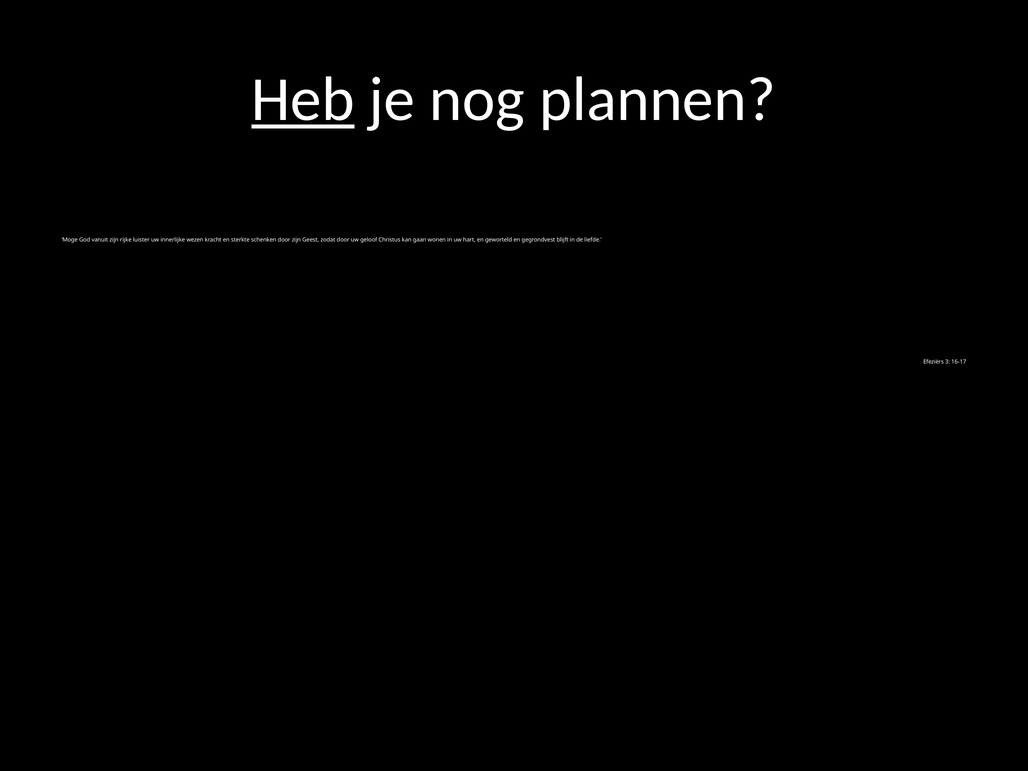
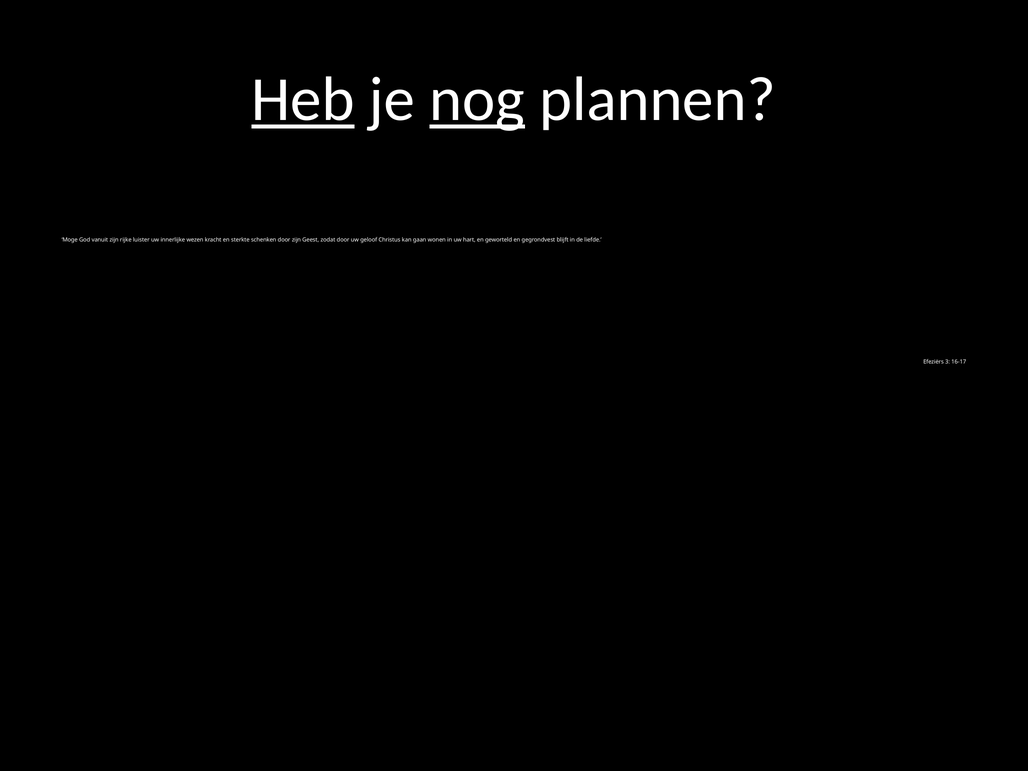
nog underline: none -> present (477, 100)
